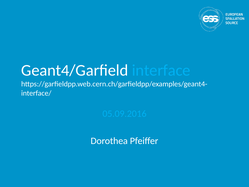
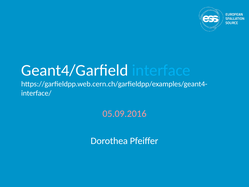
05.09.2016 colour: light blue -> pink (124, 114)
